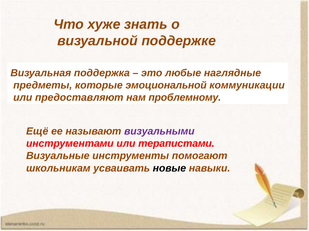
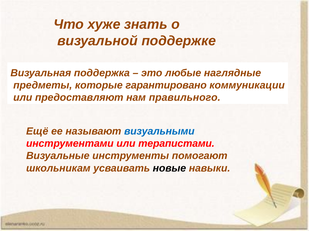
эмоциональной: эмоциональной -> гарантировано (166, 85)
проблемному: проблемному -> правильного (185, 98)
визуальными colour: purple -> blue (159, 132)
